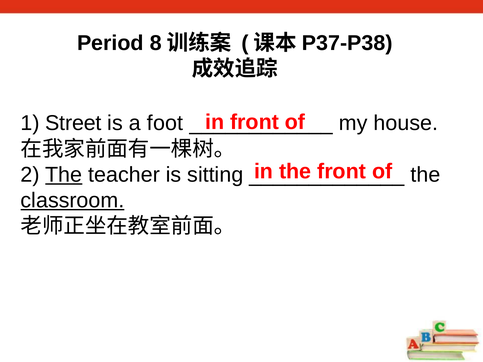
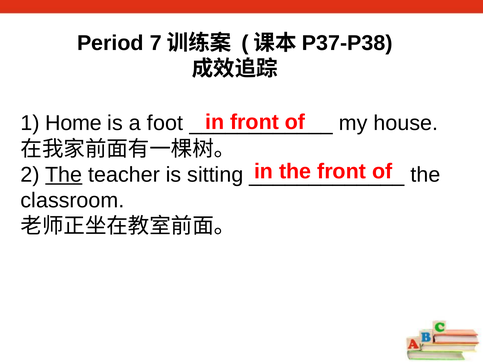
8: 8 -> 7 (156, 43)
Street: Street -> Home (73, 123)
classroom underline: present -> none (72, 201)
